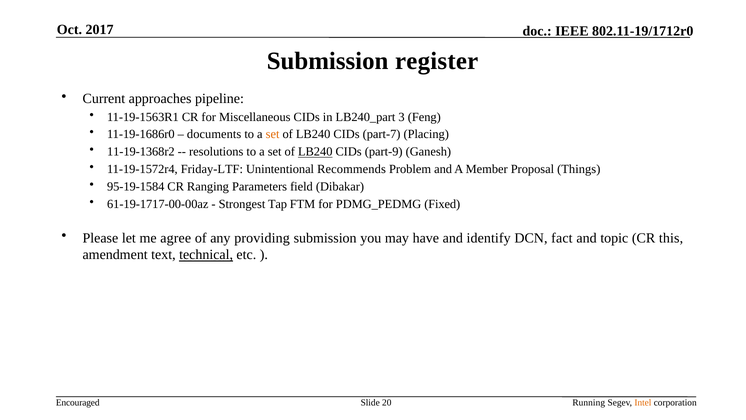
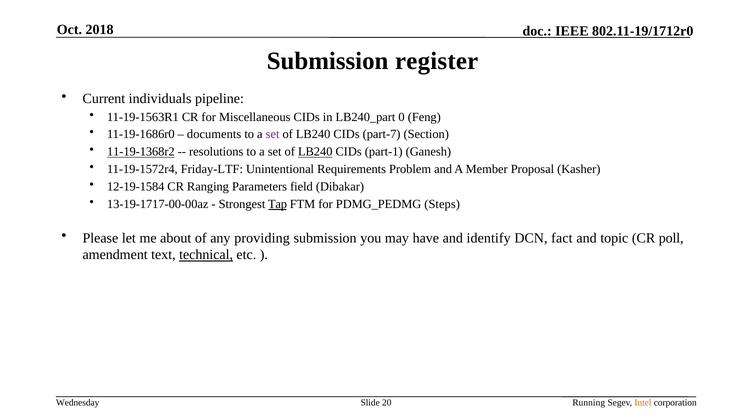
2017: 2017 -> 2018 (100, 30)
approaches: approaches -> individuals (160, 99)
3: 3 -> 0 (402, 117)
set colour: orange -> purple (273, 134)
Placing: Placing -> Section (426, 134)
11-19-1368r2 underline: none -> present (141, 152)
part-9: part-9 -> part-1 (384, 152)
Recommends: Recommends -> Requirements (352, 169)
Things: Things -> Kasher (579, 169)
95-19-1584: 95-19-1584 -> 12-19-1584 (136, 186)
61-19-1717-00-00az: 61-19-1717-00-00az -> 13-19-1717-00-00az (158, 204)
Tap underline: none -> present (278, 204)
Fixed: Fixed -> Steps (442, 204)
agree: agree -> about (176, 238)
this: this -> poll (671, 238)
Encouraged: Encouraged -> Wednesday (78, 402)
